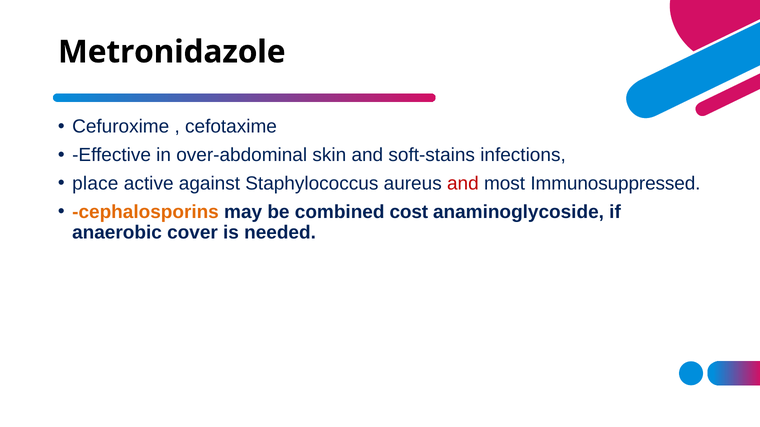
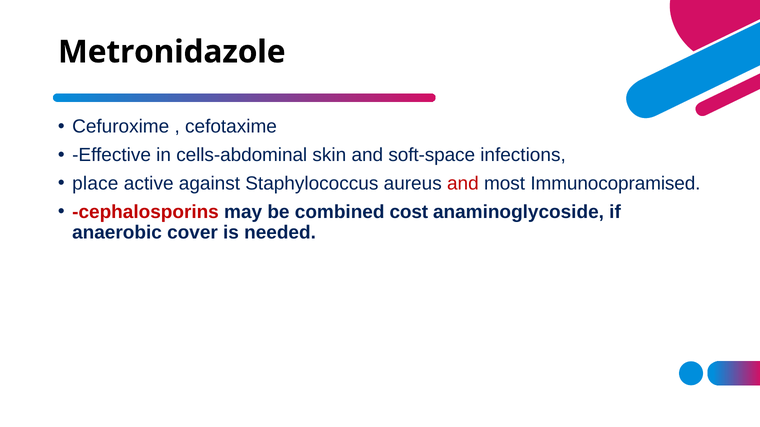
over-abdominal: over-abdominal -> cells-abdominal (242, 155)
soft-stains: soft-stains -> soft-space (432, 155)
Immunosuppressed: Immunosuppressed -> Immunocopramised (615, 184)
cephalosporins colour: orange -> red (146, 212)
